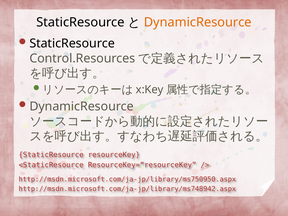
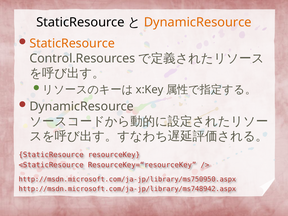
StaticResource colour: black -> orange (72, 44)
